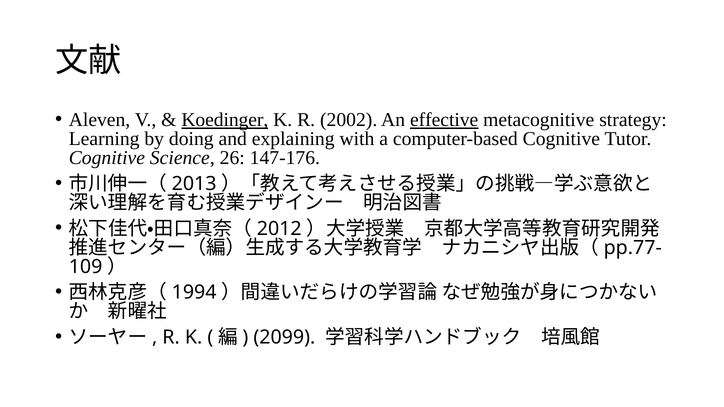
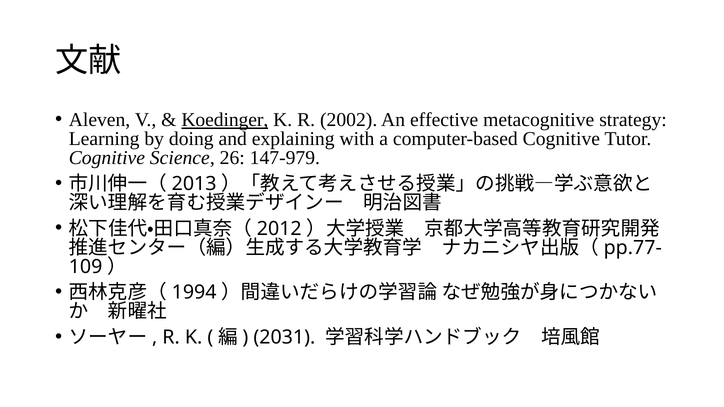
effective underline: present -> none (444, 120)
147-176: 147-176 -> 147-979 (285, 158)
2099: 2099 -> 2031 (284, 337)
